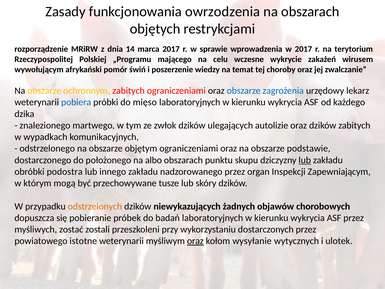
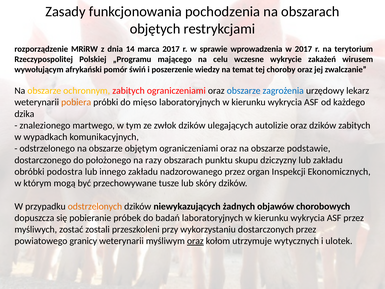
owrzodzenia: owrzodzenia -> pochodzenia (223, 12)
pobiera colour: blue -> orange (76, 102)
albo: albo -> razy (153, 160)
lub underline: present -> none (305, 160)
Zapewniającym: Zapewniającym -> Ekonomicznych (339, 171)
istotne: istotne -> granicy (83, 241)
wysyłanie: wysyłanie -> utrzymuje (252, 241)
